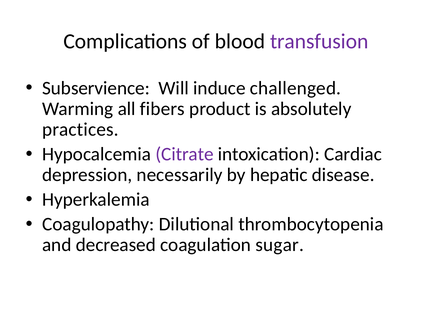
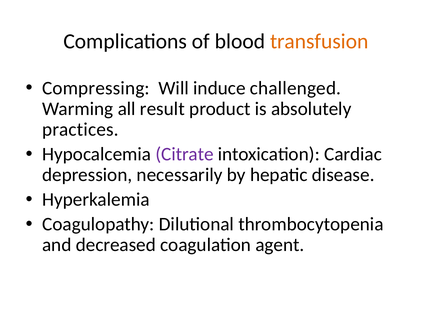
transfusion colour: purple -> orange (319, 41)
Subservience: Subservience -> Compressing (96, 88)
fibers: fibers -> result (162, 109)
sugar: sugar -> agent (280, 245)
